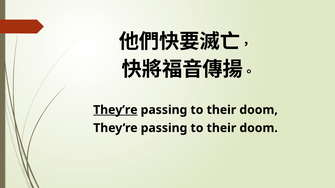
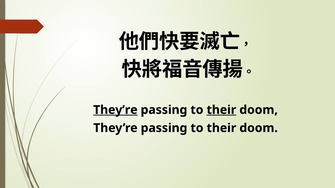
their underline: none -> present (221, 110)
